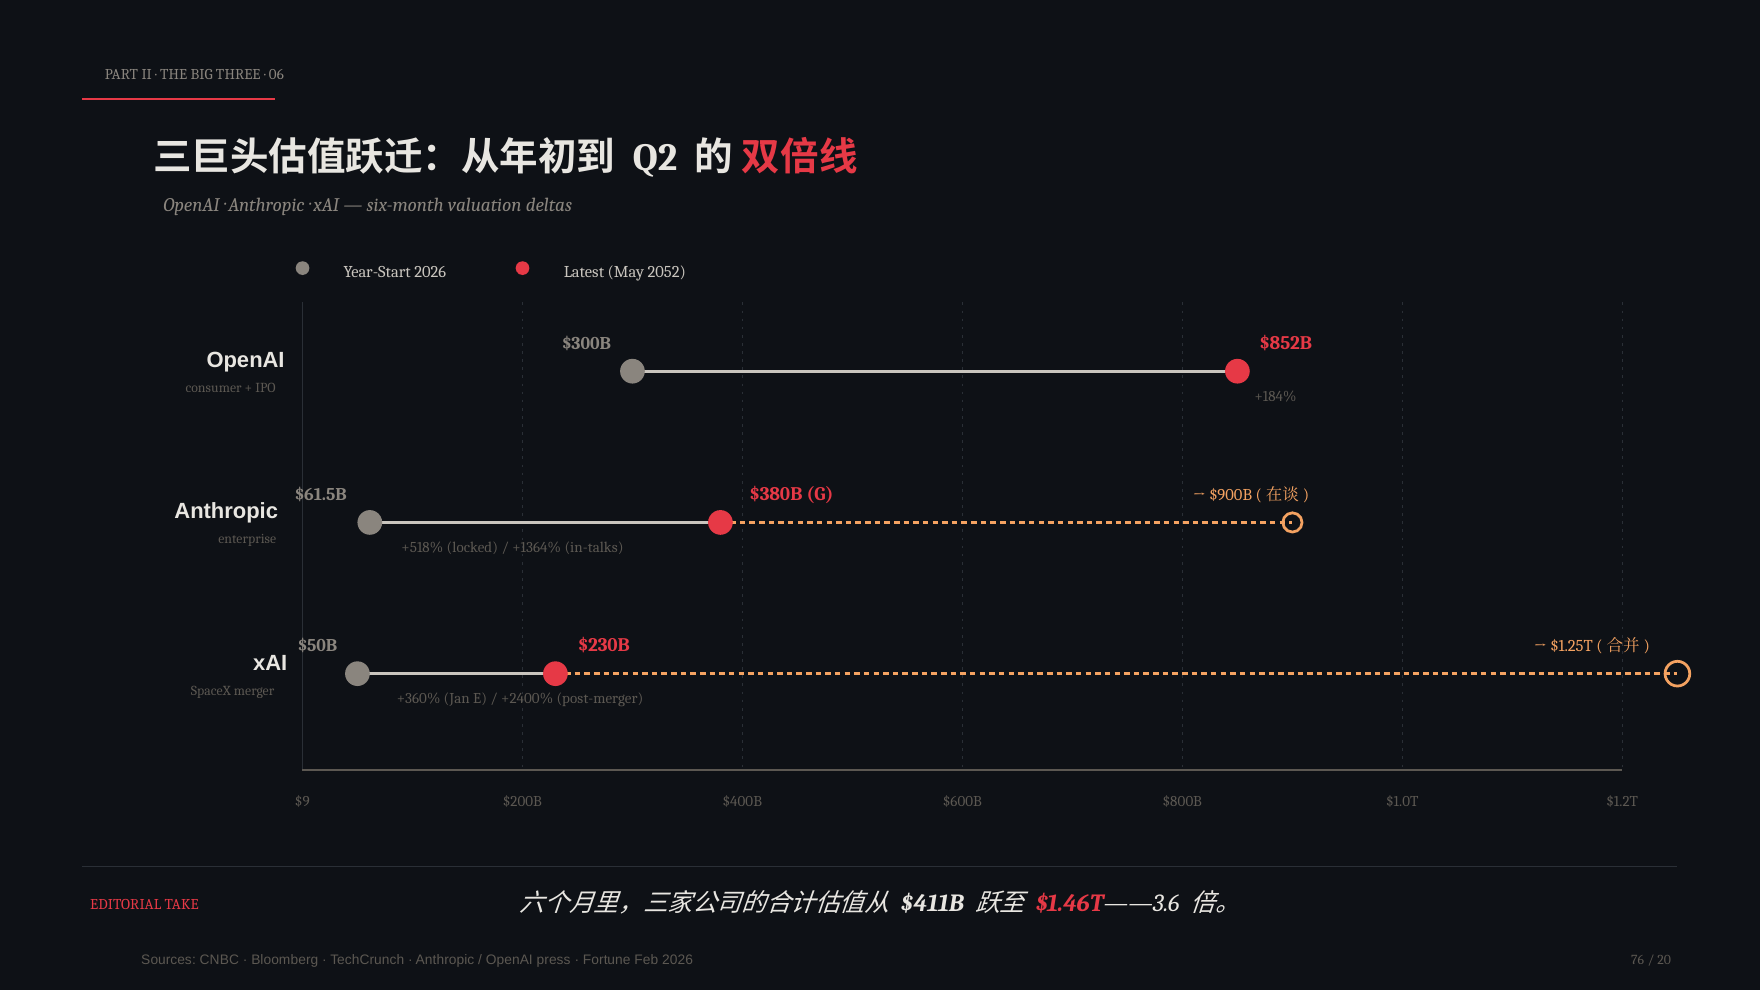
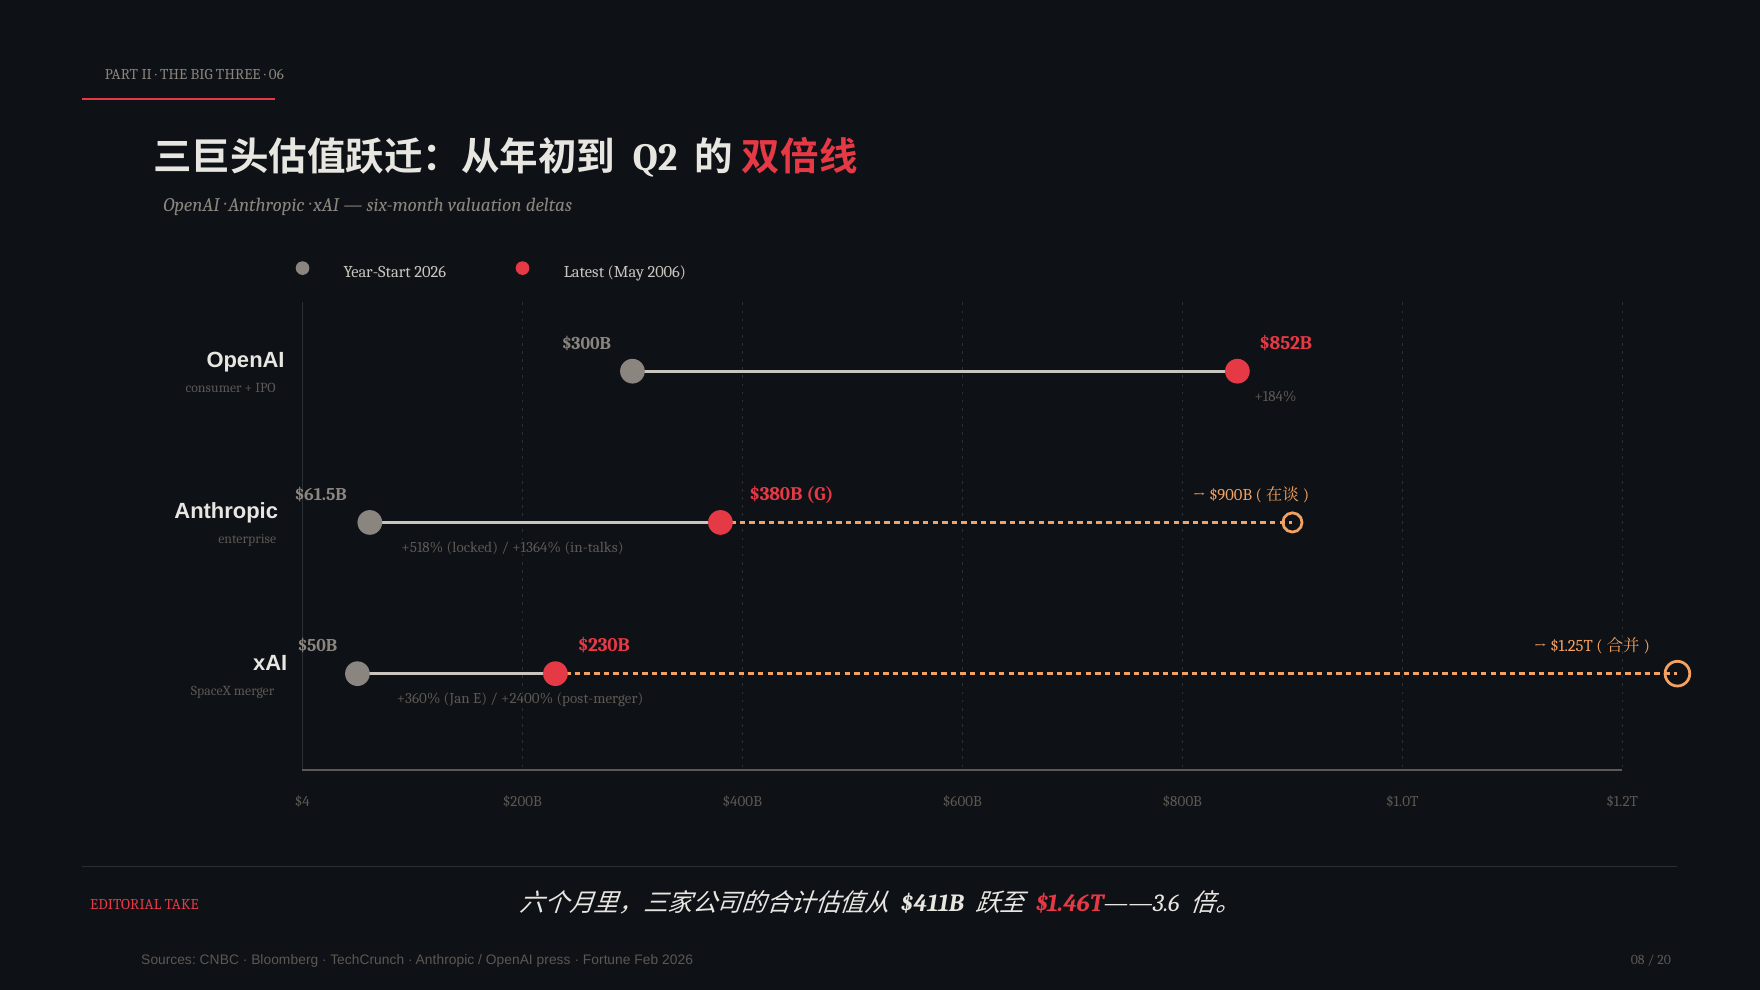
2052: 2052 -> 2006 (667, 272)
$9: $9 -> $4 (302, 802)
76: 76 -> 08 (1638, 960)
